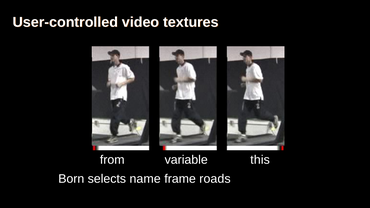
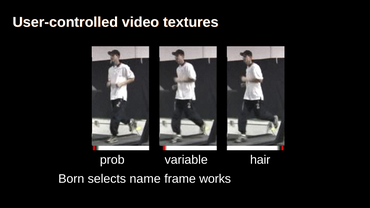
from: from -> prob (112, 160)
this: this -> hair (260, 160)
roads: roads -> works (215, 179)
